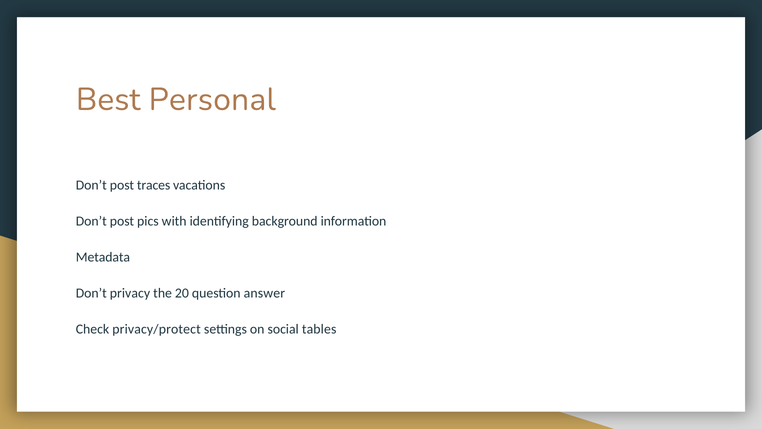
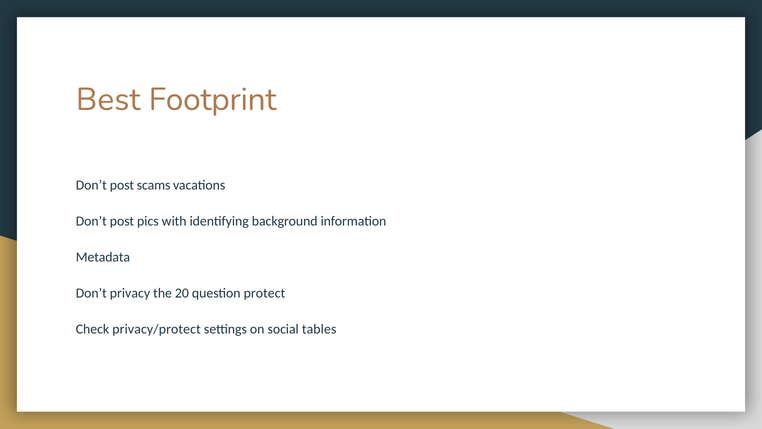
Personal: Personal -> Footprint (213, 99)
traces: traces -> scams (154, 185)
answer: answer -> protect (264, 293)
